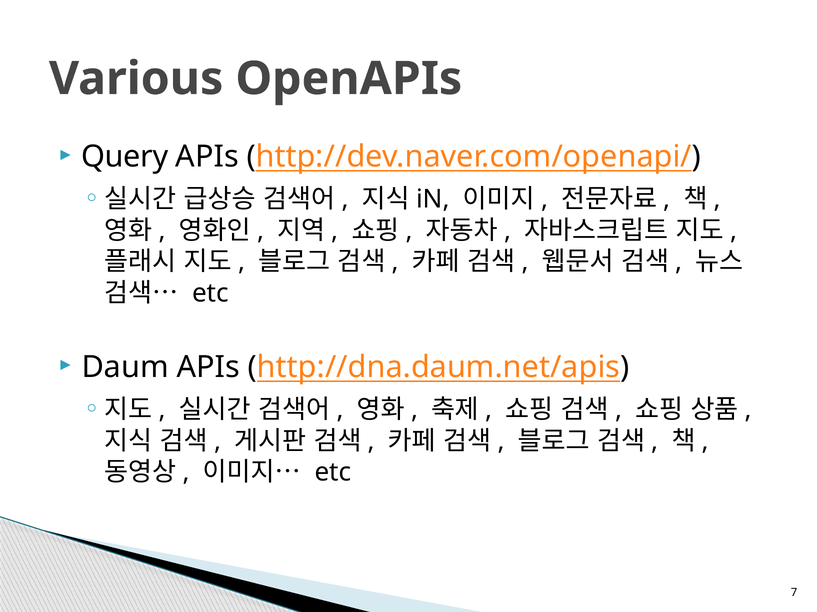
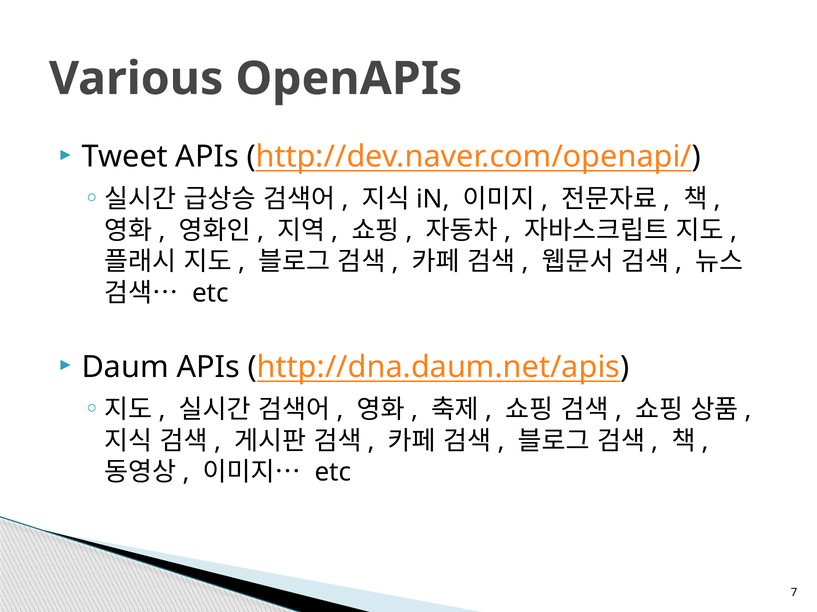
Query: Query -> Tweet (125, 157)
